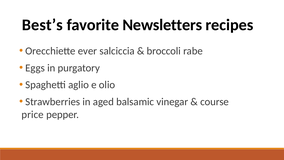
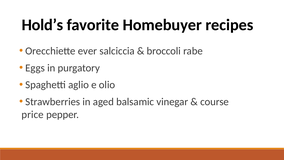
Best’s: Best’s -> Hold’s (42, 25)
Newsletters: Newsletters -> Homebuyer (162, 25)
